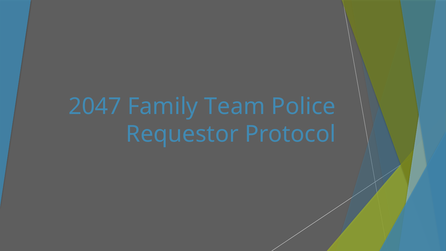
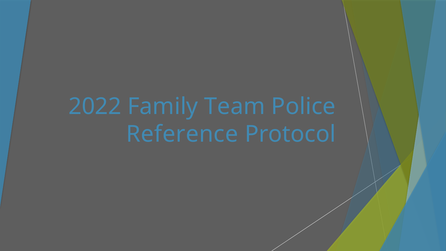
2047: 2047 -> 2022 (95, 106)
Requestor: Requestor -> Reference (182, 134)
